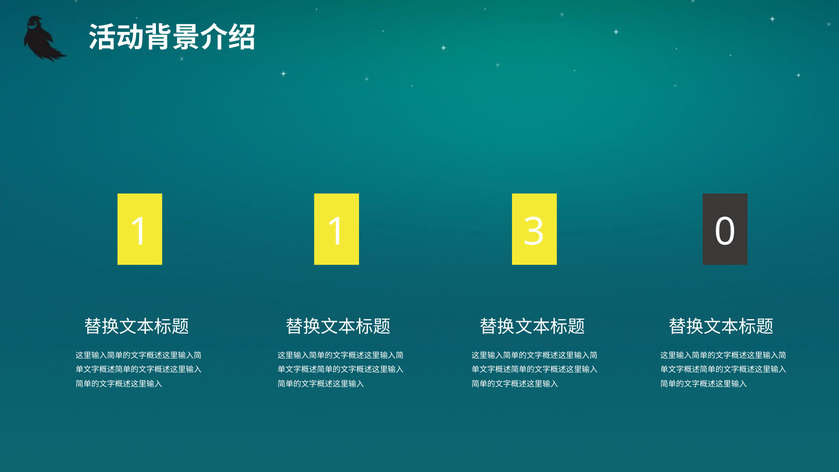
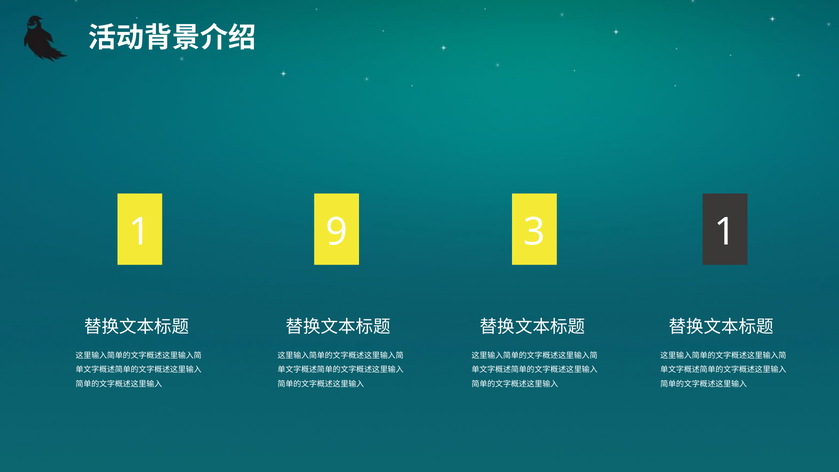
1 1: 1 -> 9 (337, 232)
3 0: 0 -> 1 (725, 232)
